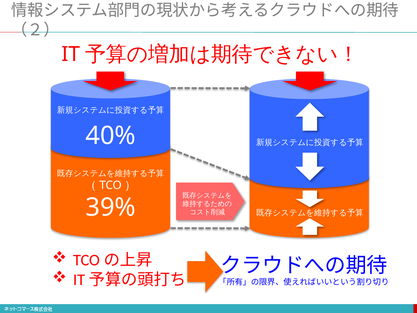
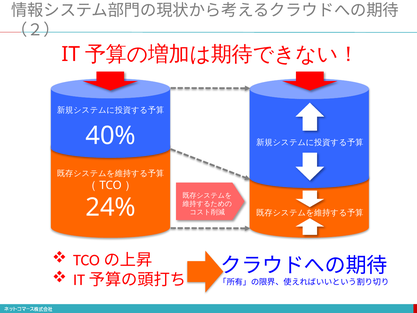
39%: 39% -> 24% (111, 207)
